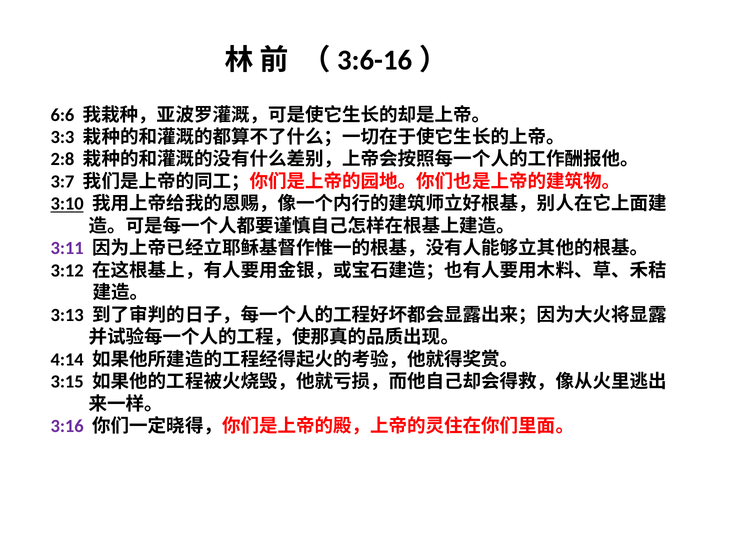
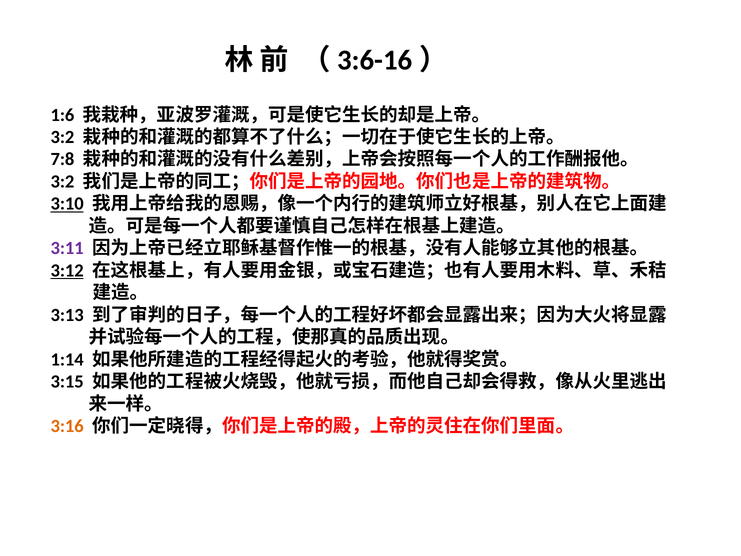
6:6: 6:6 -> 1:6 (62, 115)
3:3: 3:3 -> 3:2 (62, 137)
2:8: 2:8 -> 7:8 (62, 159)
3:7: 3:7 -> 3:2 (62, 182)
3:12 underline: none -> present (67, 270)
4:14: 4:14 -> 1:14 (67, 359)
3:16 colour: purple -> orange (67, 426)
